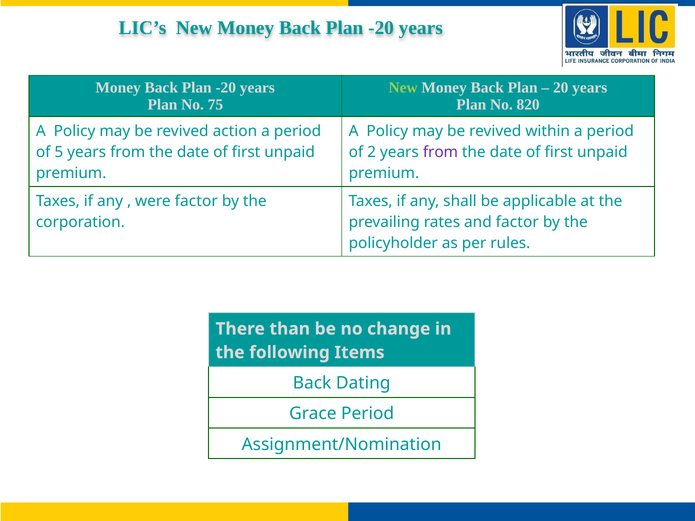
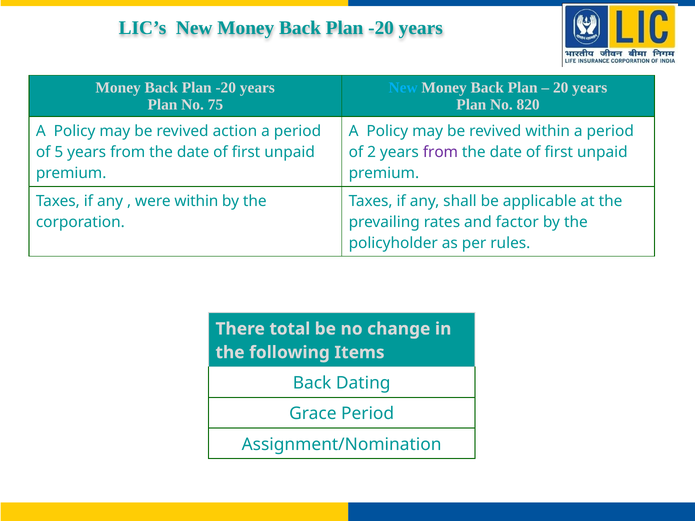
New colour: light green -> light blue (403, 87)
were factor: factor -> within (196, 201)
than: than -> total (290, 329)
